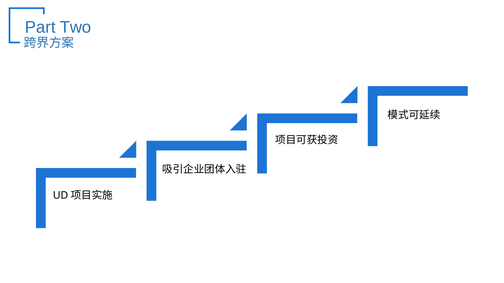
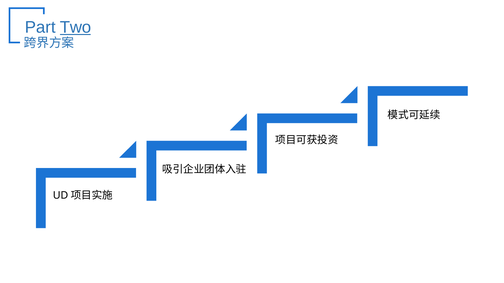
Two underline: none -> present (75, 27)
